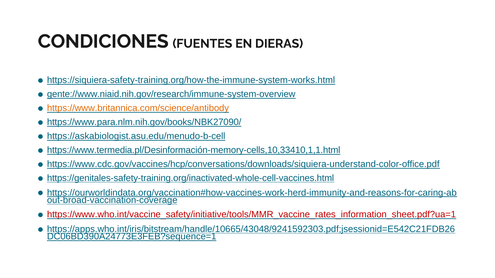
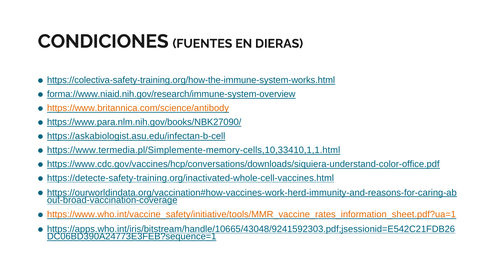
https://siquiera-safety-training.org/how-the-immune-system-works.html: https://siquiera-safety-training.org/how-the-immune-system-works.html -> https://colectiva-safety-training.org/how-the-immune-system-works.html (191, 80)
gente://www.niaid.nih.gov/research/immune-system-overview: gente://www.niaid.nih.gov/research/immune-system-overview -> forma://www.niaid.nih.gov/research/immune-system-overview (171, 94)
https://askabiologist.asu.edu/menudo-b-cell: https://askabiologist.asu.edu/menudo-b-cell -> https://askabiologist.asu.edu/infectan-b-cell (136, 136)
https://www.termedia.pl/Desinformación-memory-cells,10,33410,1,1.html: https://www.termedia.pl/Desinformación-memory-cells,10,33410,1,1.html -> https://www.termedia.pl/Simplemente-memory-cells,10,33410,1,1.html (194, 150)
https://genitales-safety-training.org/inactivated-whole-cell-vaccines.html: https://genitales-safety-training.org/inactivated-whole-cell-vaccines.html -> https://detecte-safety-training.org/inactivated-whole-cell-vaccines.html (190, 178)
https://www.who.int/vaccine_safety/initiative/tools/MMR_vaccine_rates_information_sheet.pdf?ua=1 colour: red -> orange (251, 215)
